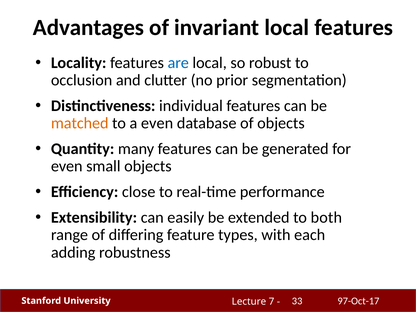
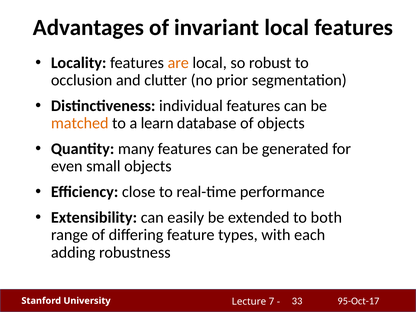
are colour: blue -> orange (178, 63)
a even: even -> learn (157, 123)
97-Oct-17: 97-Oct-17 -> 95-Oct-17 (358, 301)
